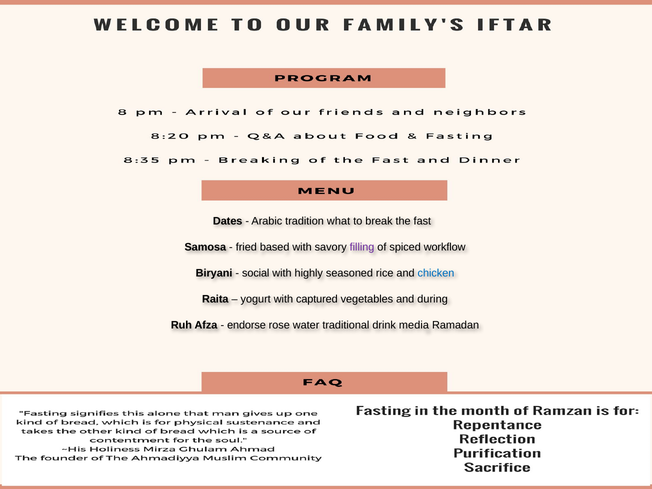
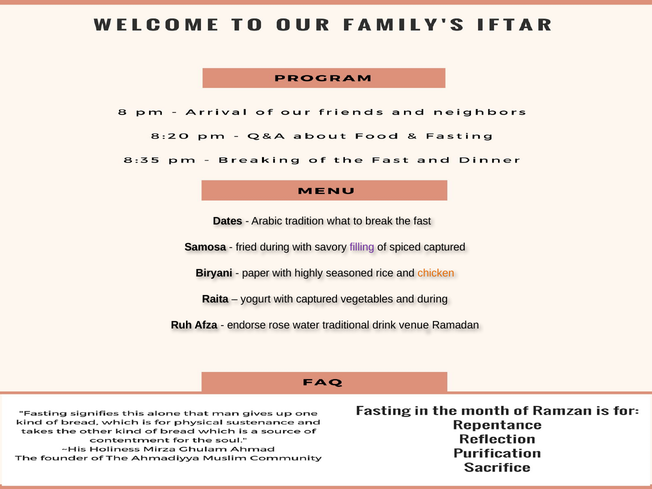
fried based: based -> during (275, 247)
spiced workflow: workflow -> captured (445, 247)
social: social -> paper (256, 273)
chicken colour: blue -> orange (436, 273)
media: media -> venue (414, 325)
